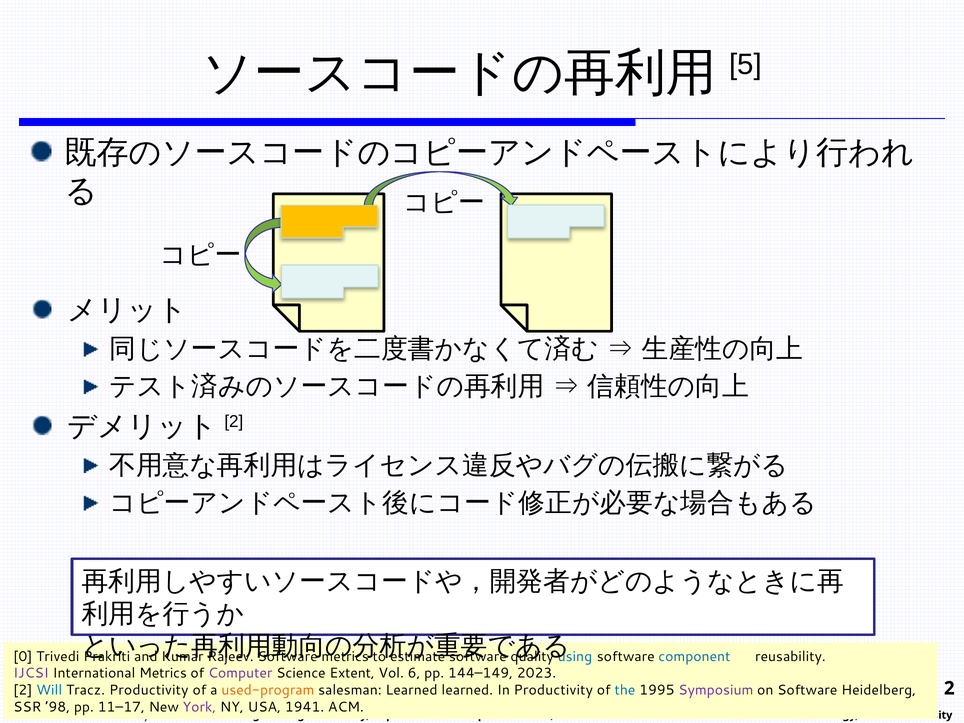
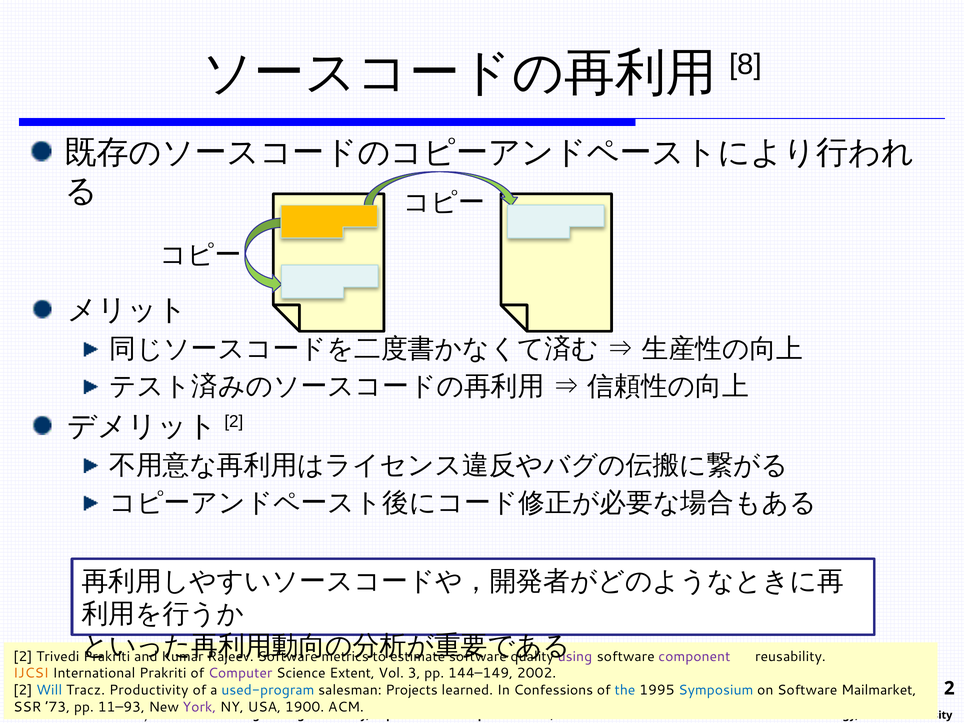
5: 5 -> 8 (746, 65)
0: 0 -> 2 (23, 657)
using colour: blue -> purple (575, 657)
component colour: blue -> purple (694, 657)
IJCSI colour: purple -> orange (31, 673)
International Metrics: Metrics -> Prakriti (163, 673)
6: 6 -> 3 (414, 673)
2023: 2023 -> 2002 (536, 673)
used-program colour: orange -> blue (268, 690)
salesman Learned: Learned -> Projects (412, 690)
In Productivity: Productivity -> Confessions (553, 690)
Symposium colour: purple -> blue (716, 690)
Heidelberg: Heidelberg -> Mailmarket (879, 690)
’98: ’98 -> ’73 (58, 707)
11–17: 11–17 -> 11–93 (121, 707)
1941: 1941 -> 1900 (304, 707)
